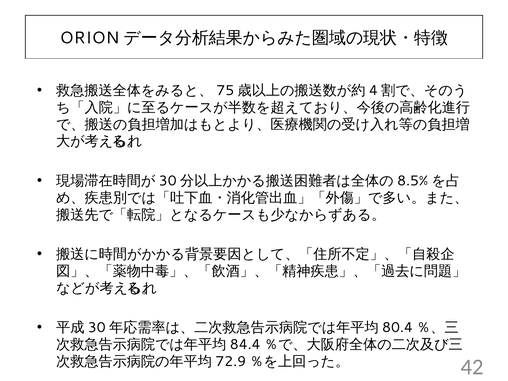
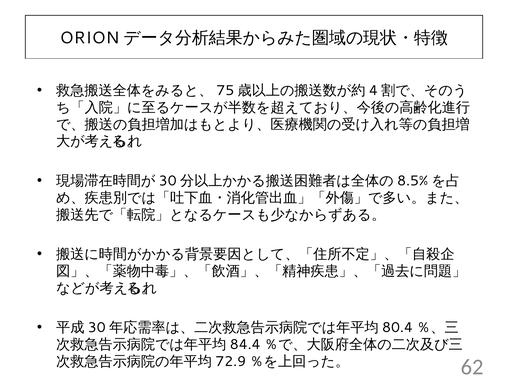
42: 42 -> 62 (472, 367)
